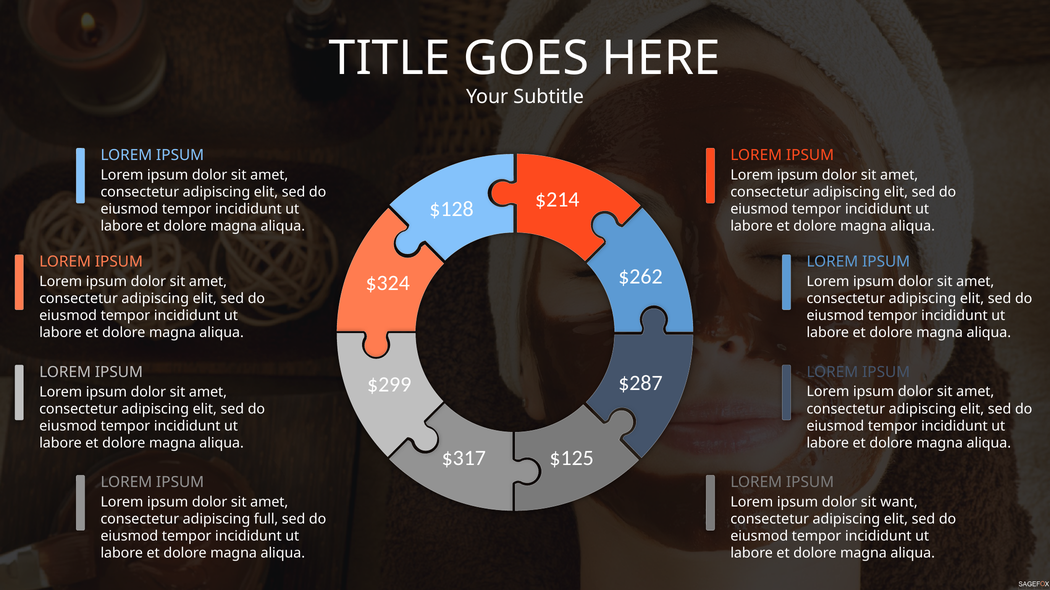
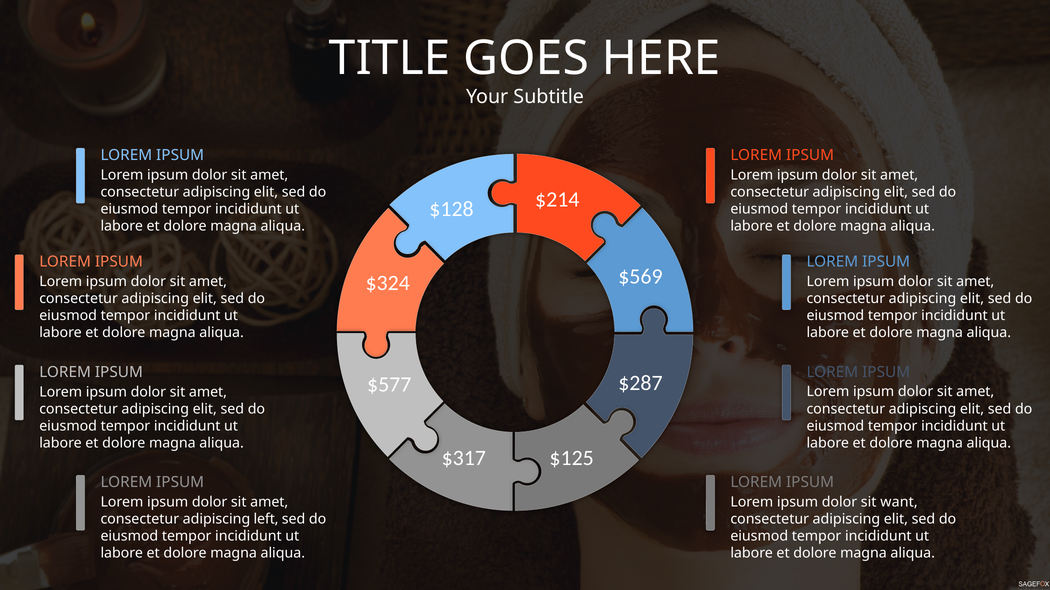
$262: $262 -> $569 (640, 277)
$299: $299 -> $577 (389, 385)
full: full -> left (266, 520)
